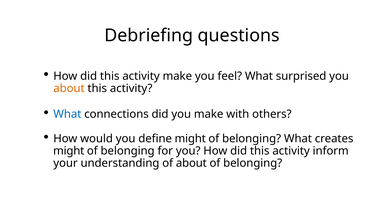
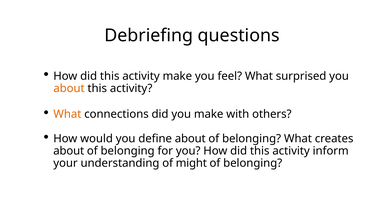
What colour: blue -> orange (67, 114)
define might: might -> about (190, 139)
might: might -> about (69, 151)
of about: about -> might (191, 163)
